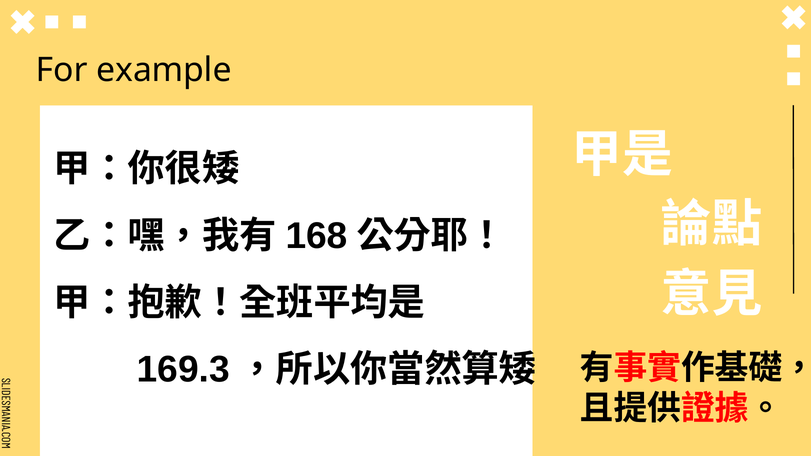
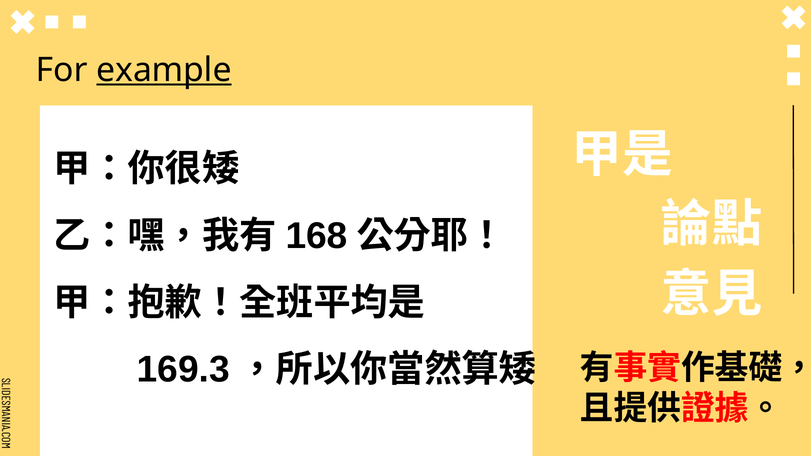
example underline: none -> present (164, 70)
